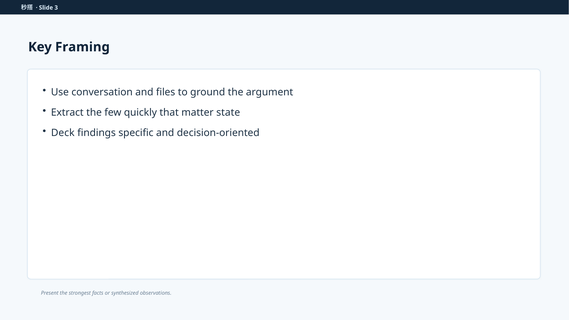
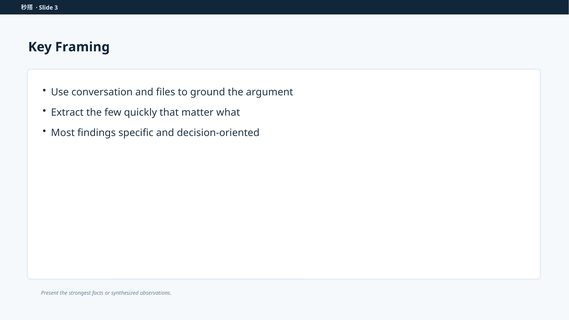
state: state -> what (228, 112)
Deck: Deck -> Most (63, 133)
